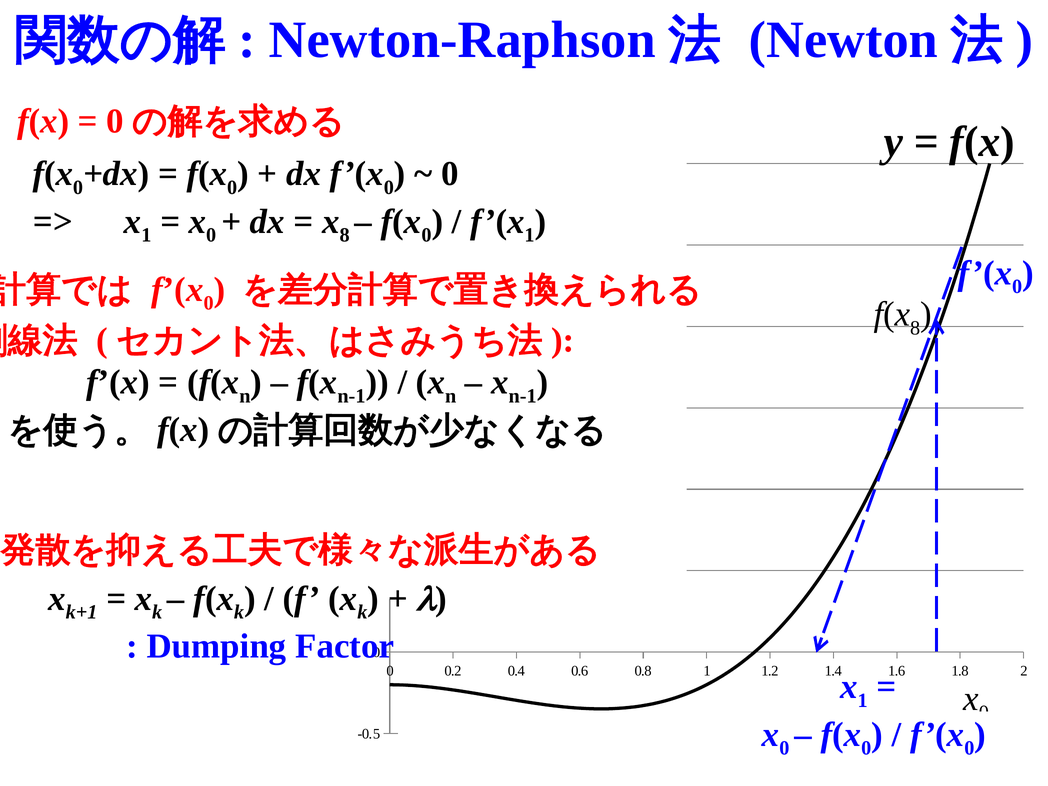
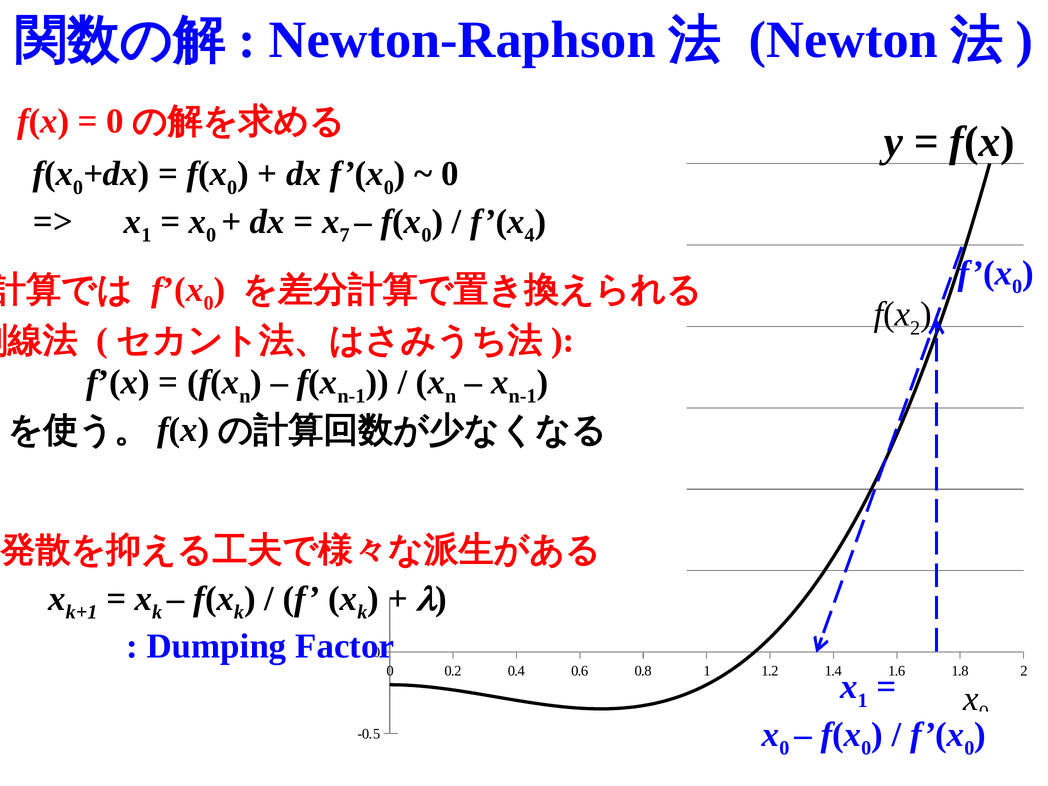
8: 8 -> 7 (345, 235)
f’(x 1: 1 -> 4 (530, 235)
f(x 8: 8 -> 2 (915, 328)
